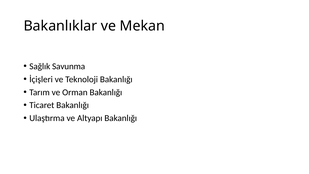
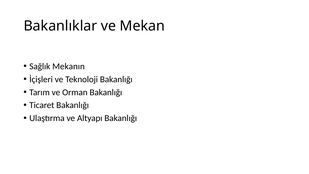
Savunma: Savunma -> Mekanın (69, 66)
